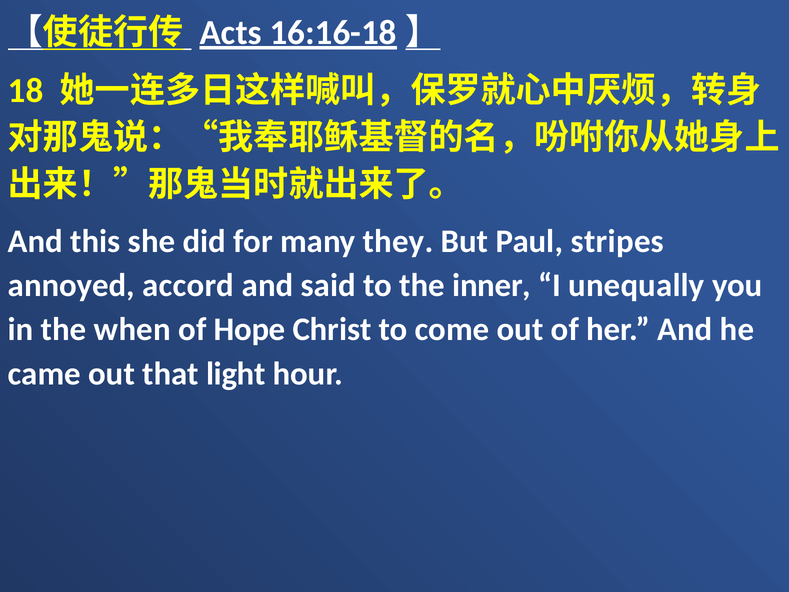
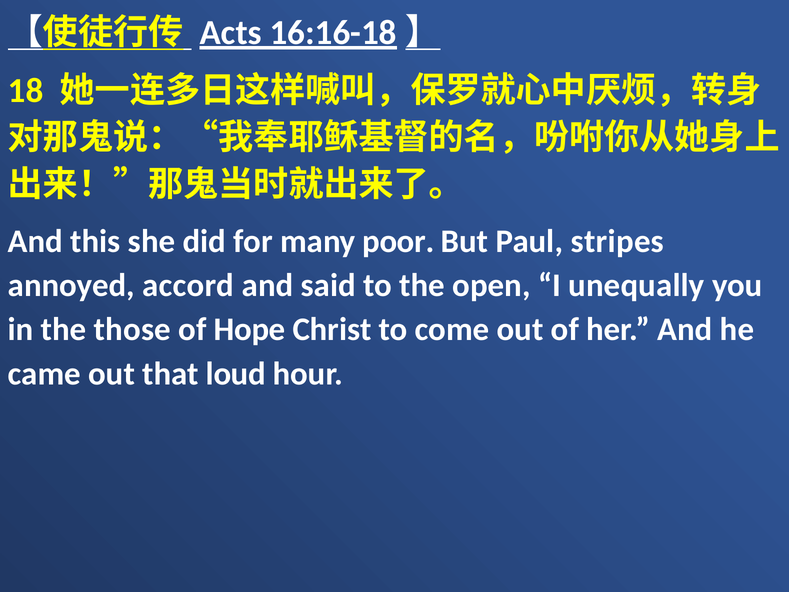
they: they -> poor (398, 241)
inner: inner -> open (491, 285)
when: when -> those (132, 329)
light: light -> loud (236, 374)
